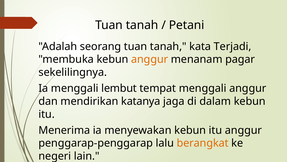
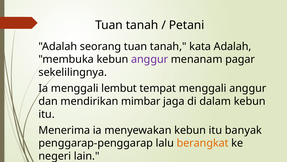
kata Terjadi: Terjadi -> Adalah (233, 46)
anggur colour: orange -> purple (150, 59)
katanya: katanya -> mimbar (141, 101)
itu anggur: anggur -> banyak (243, 130)
